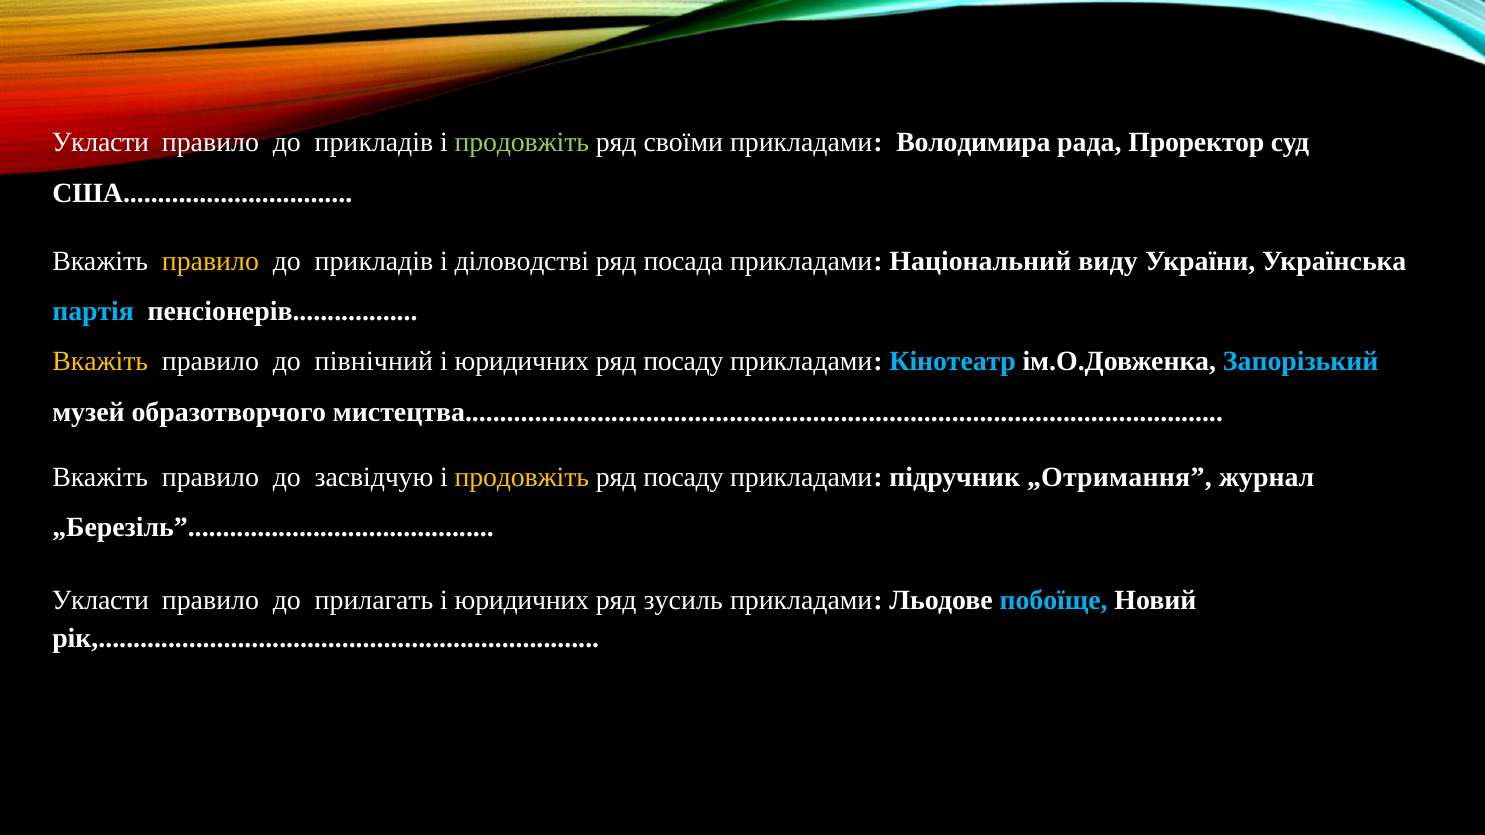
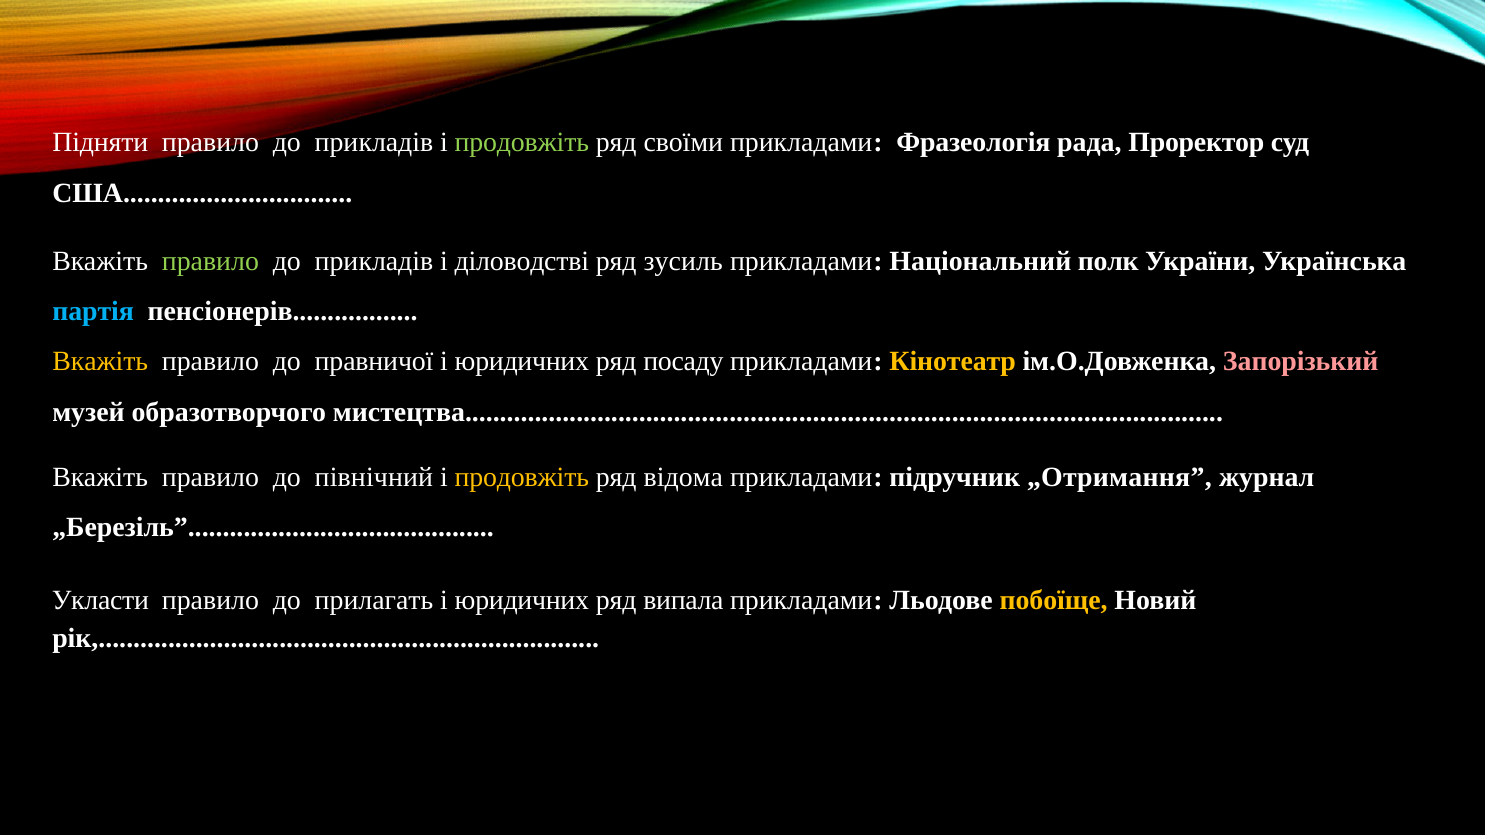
Укласти: Укласти -> Підняти (100, 143)
Володимира: Володимира -> Фразеологія (973, 143)
правило colour: yellow -> light green (210, 262)
посада: посада -> зусиль (683, 262)
виду: виду -> полк (1108, 262)
північний: північний -> правничої (374, 362)
Кінотеатр colour: light blue -> yellow (953, 362)
Запорізький colour: light blue -> pink (1301, 362)
засвідчую: засвідчую -> північний (374, 478)
посаду: посаду -> відома (683, 478)
зусиль: зусиль -> випала (683, 600)
побоїще colour: light blue -> yellow (1054, 600)
